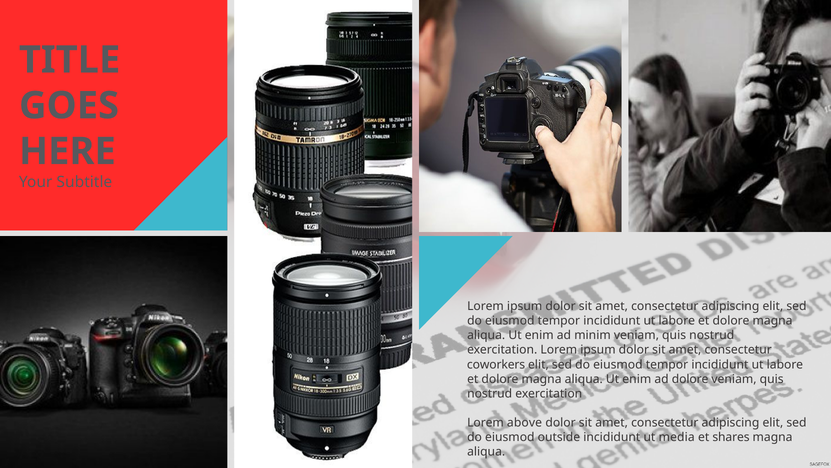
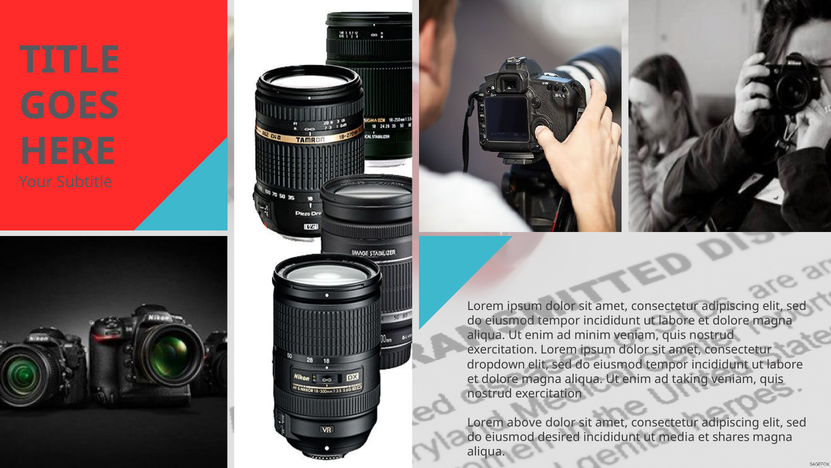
coworkers: coworkers -> dropdown (496, 364)
ad dolore: dolore -> taking (690, 379)
outside: outside -> desired (559, 437)
